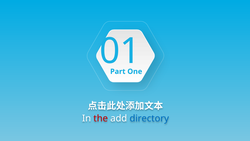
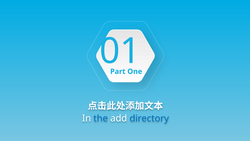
the colour: red -> blue (101, 118)
